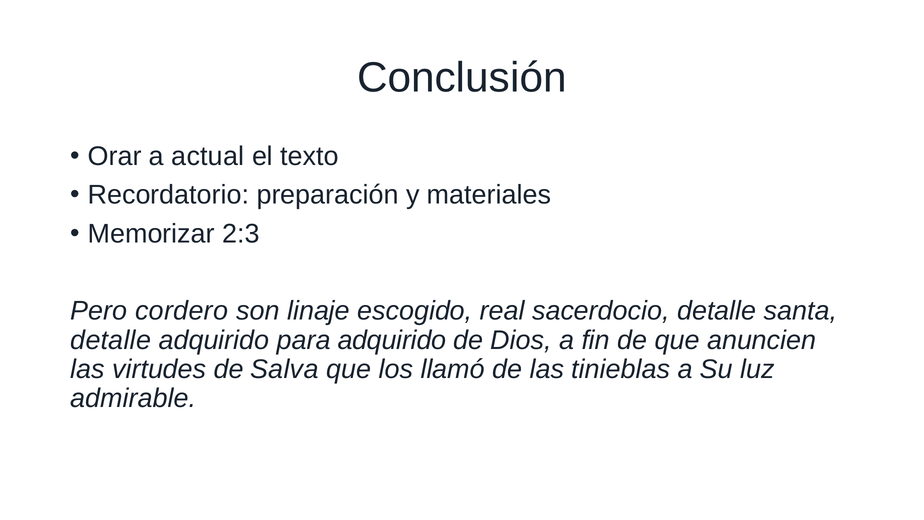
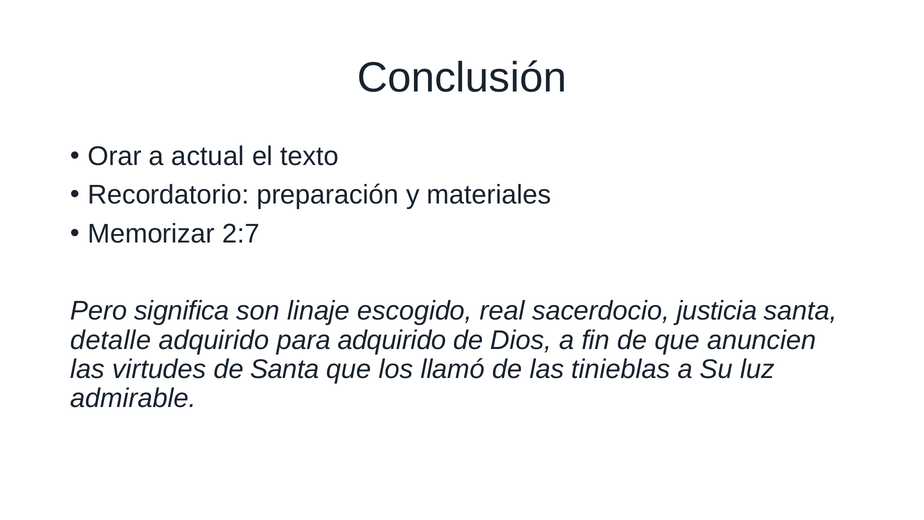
2:3: 2:3 -> 2:7 (241, 234)
cordero: cordero -> significa (182, 311)
sacerdocio detalle: detalle -> justicia (717, 311)
de Salva: Salva -> Santa (285, 369)
